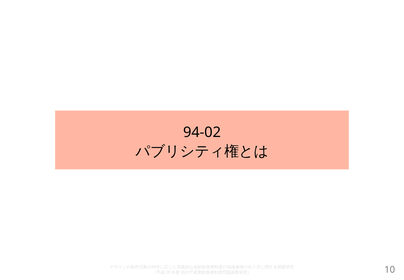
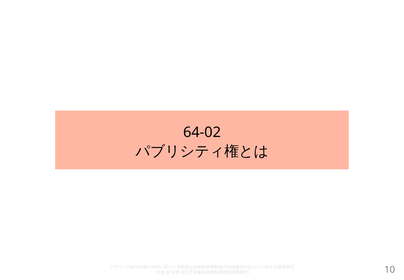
94-02: 94-02 -> 64-02 (202, 132)
